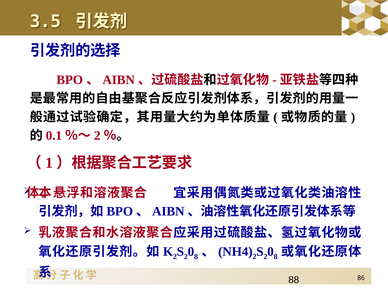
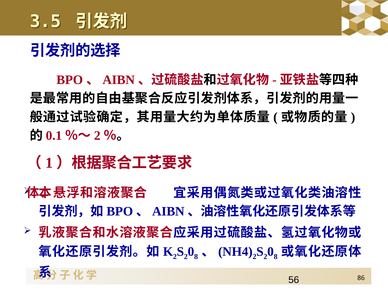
88: 88 -> 56 (294, 280)
